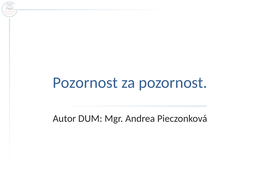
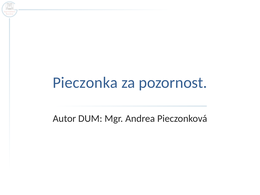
Pozornost: Pozornost -> Pieczonka (85, 83)
